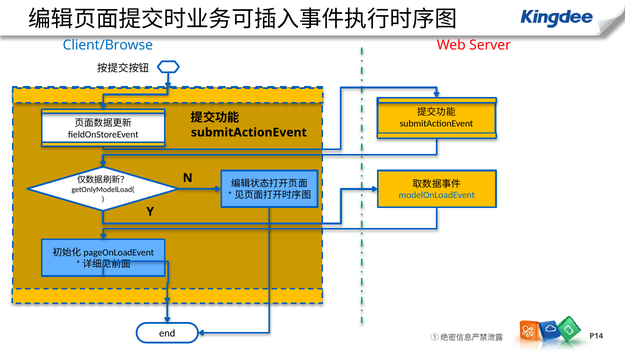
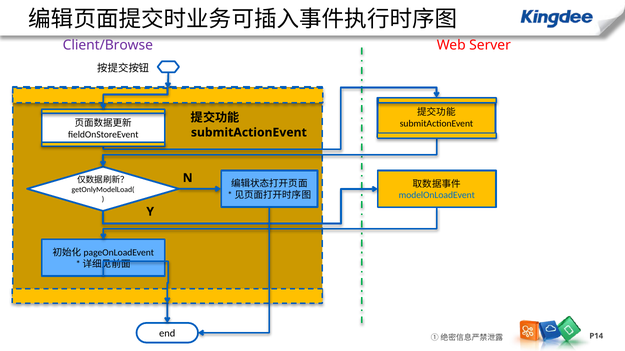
Client/Browse colour: blue -> purple (108, 45)
